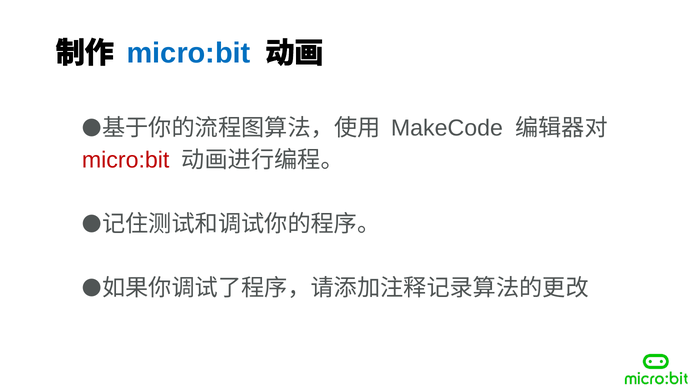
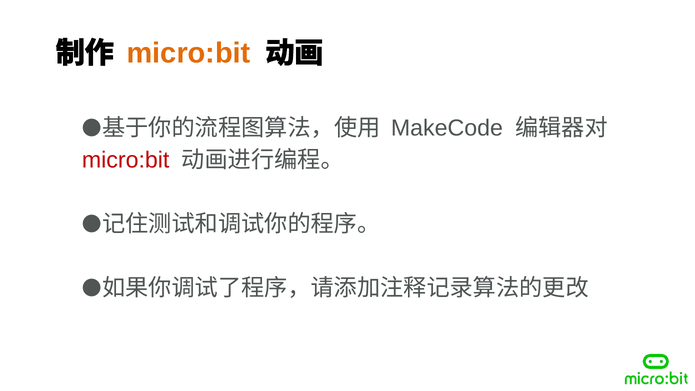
micro:bit colour: blue -> orange (189, 53)
